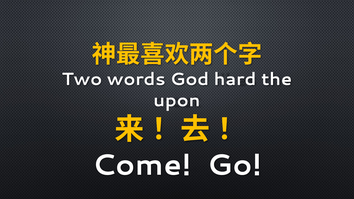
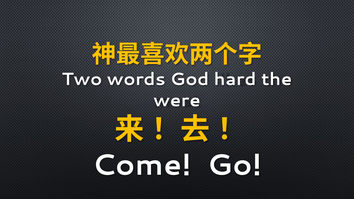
upon: upon -> were (177, 101)
